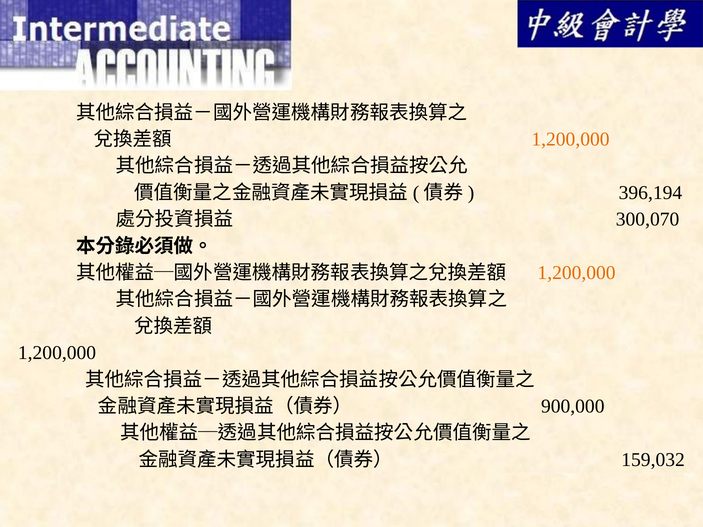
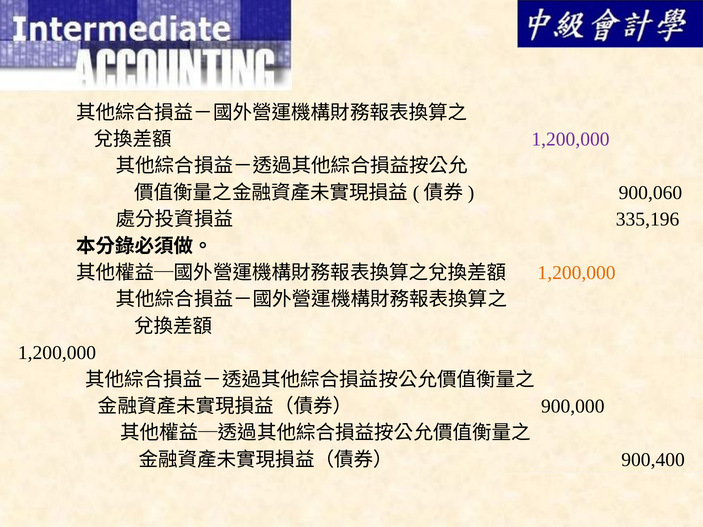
1,200,000 colour: orange -> purple (571, 139)
396,194: 396,194 -> 900,060 (650, 193)
300,070: 300,070 -> 335,196 (648, 220)
159,032: 159,032 -> 900,400 (653, 460)
